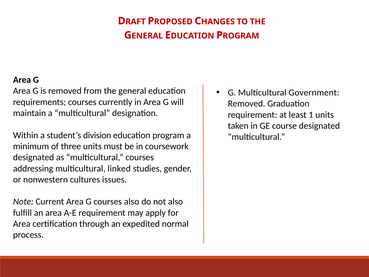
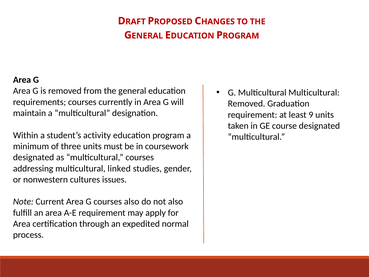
Multicultural Government: Government -> Multicultural (314, 92)
1: 1 -> 9 (311, 115)
division: division -> activity (97, 135)
